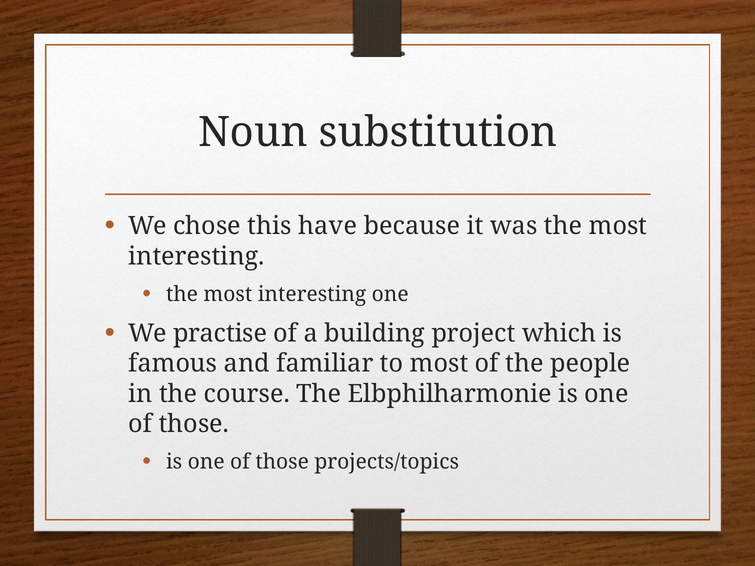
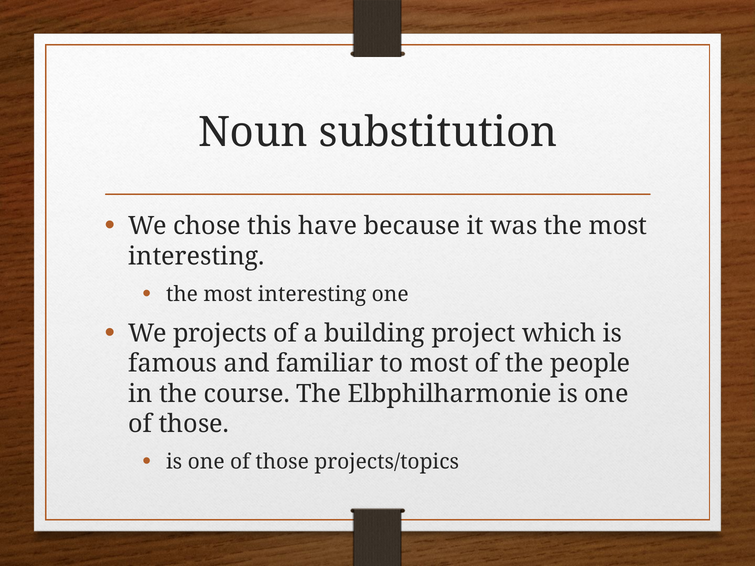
practise: practise -> projects (220, 334)
